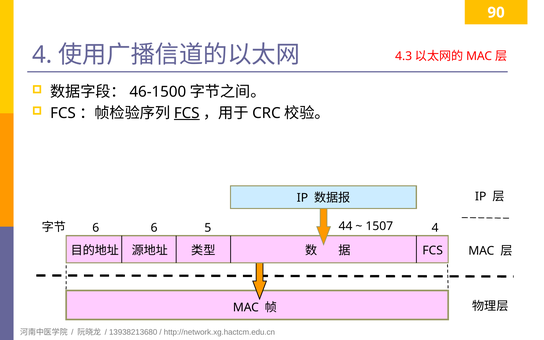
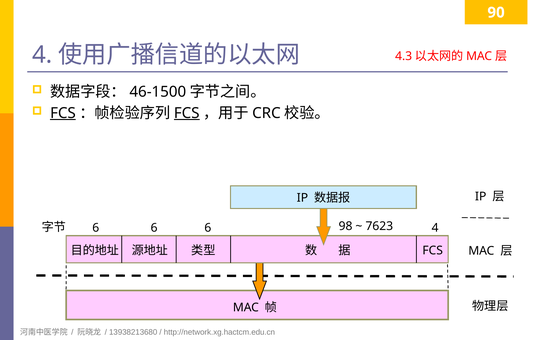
FCS underline: none -> present (63, 113)
44: 44 -> 98 (346, 226)
1507: 1507 -> 7623 (379, 226)
6 6 5: 5 -> 6 (208, 228)
